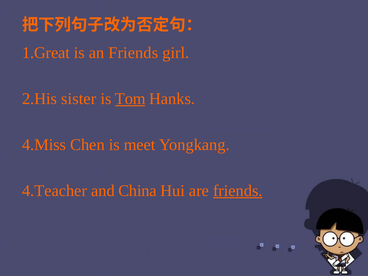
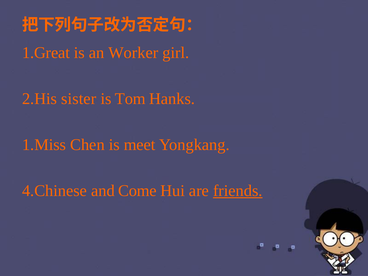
an Friends: Friends -> Worker (133, 53)
Tom underline: present -> none (130, 99)
4.Miss: 4.Miss -> 1.Miss (44, 145)
4.Teacher: 4.Teacher -> 4.Chinese (54, 191)
China: China -> Come (137, 191)
